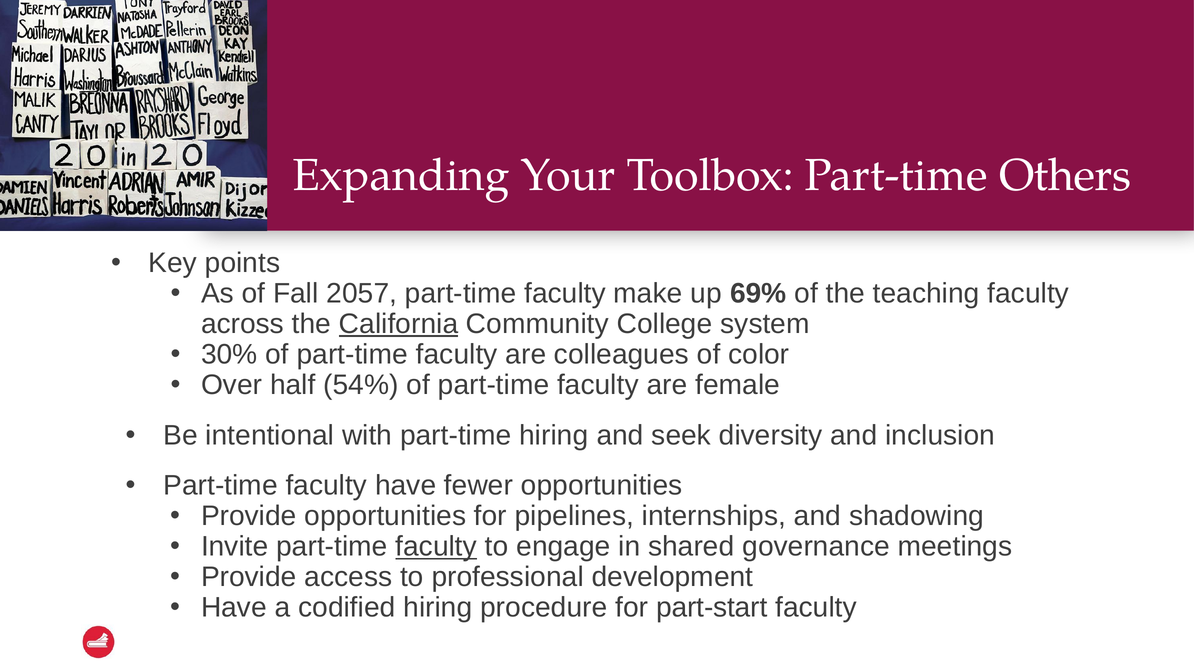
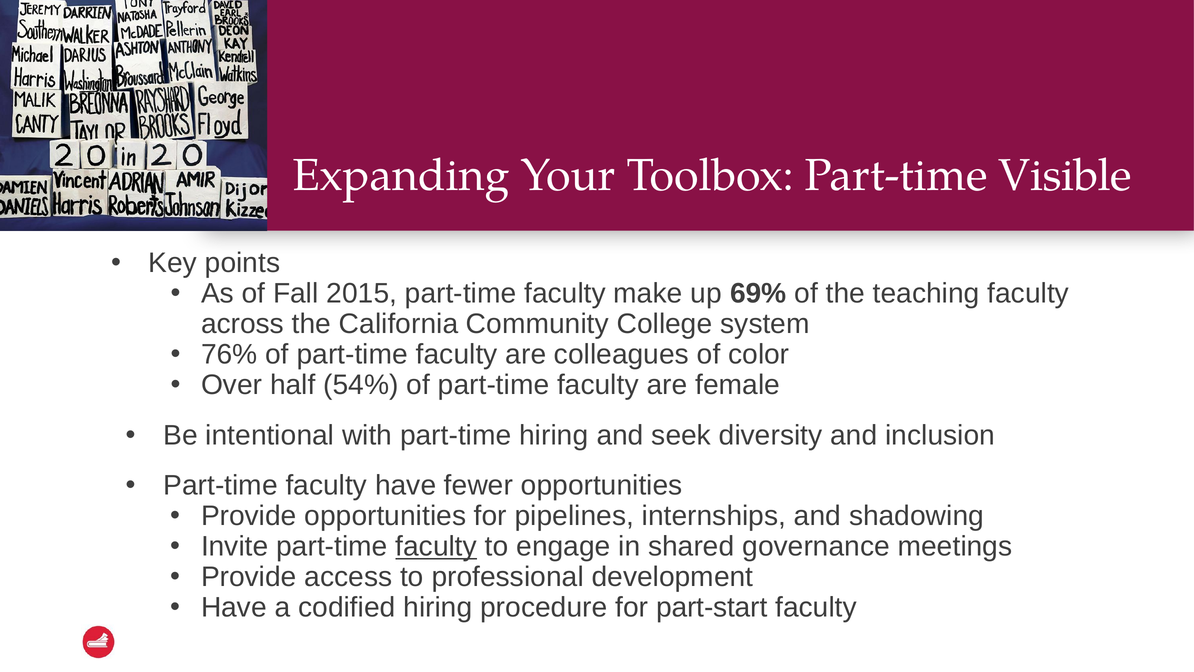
Others: Others -> Visible (1065, 176)
2057: 2057 -> 2015 (362, 293)
California underline: present -> none (399, 324)
30%: 30% -> 76% (229, 354)
